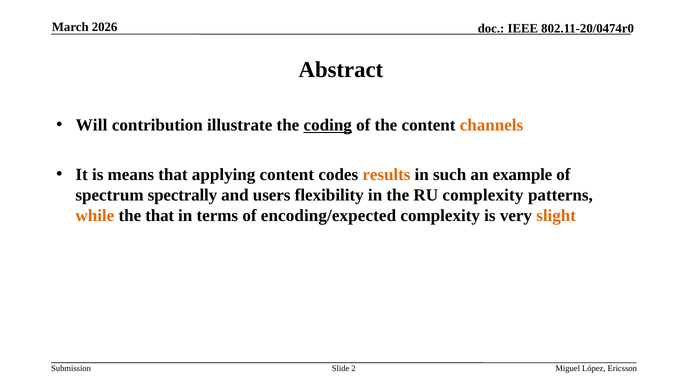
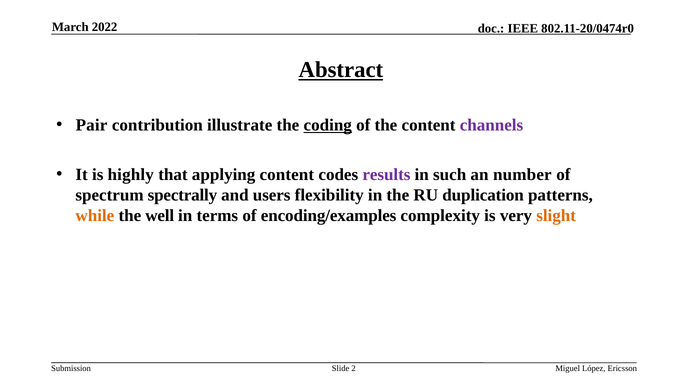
2026: 2026 -> 2022 (105, 27)
Abstract underline: none -> present (341, 70)
Will: Will -> Pair (92, 125)
channels colour: orange -> purple (491, 125)
means: means -> highly (131, 174)
results colour: orange -> purple (386, 174)
example: example -> number (522, 174)
RU complexity: complexity -> duplication (483, 195)
the that: that -> well (160, 215)
encoding/expected: encoding/expected -> encoding/examples (329, 215)
